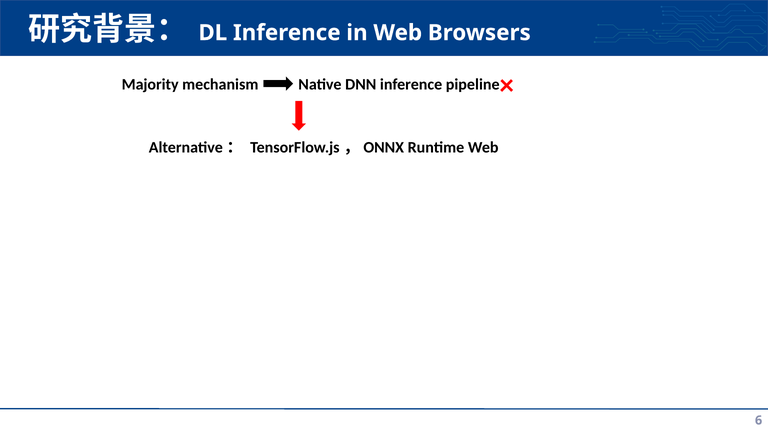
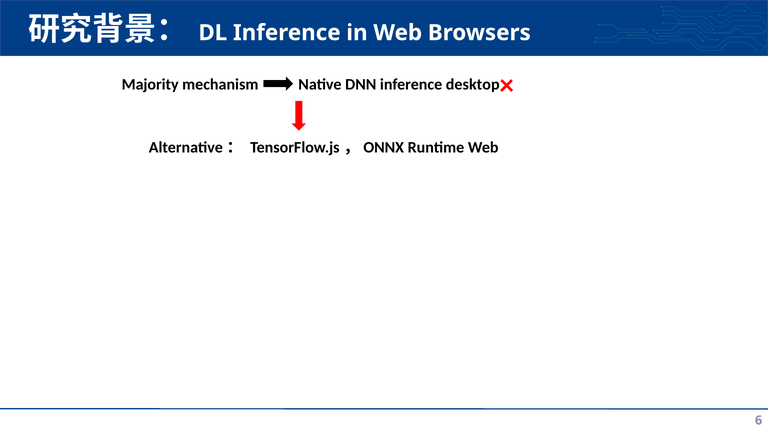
pipeline: pipeline -> desktop (473, 85)
